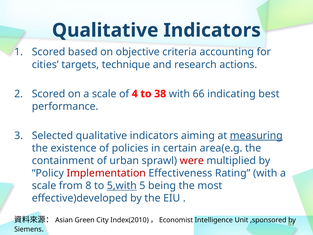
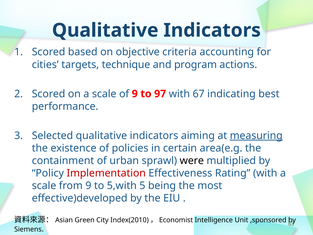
research: research -> program (196, 65)
of 4: 4 -> 9 (135, 94)
38: 38 -> 97 (160, 94)
66: 66 -> 67 (199, 94)
were colour: red -> black (192, 160)
from 8: 8 -> 9 (88, 186)
5,with underline: present -> none (122, 186)
